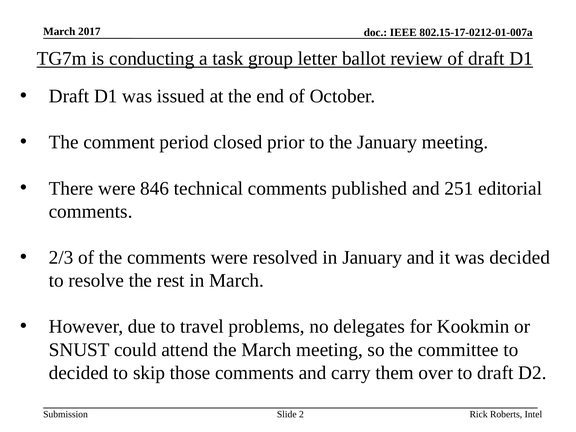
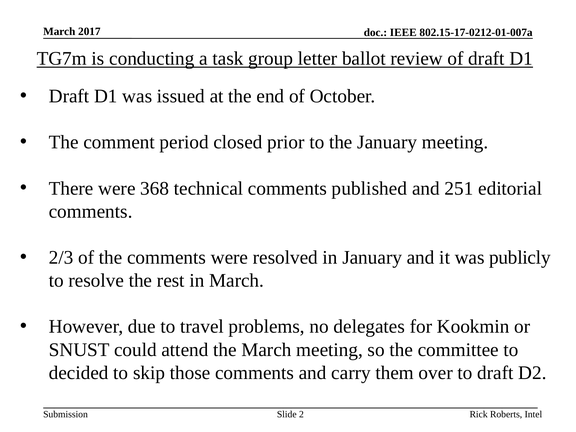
846: 846 -> 368 (155, 188)
was decided: decided -> publicly (520, 258)
